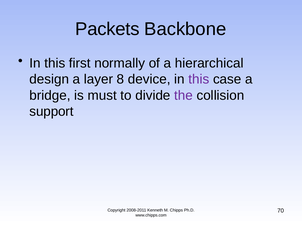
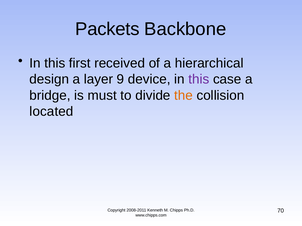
normally: normally -> received (120, 63)
8: 8 -> 9 (120, 79)
the colour: purple -> orange (184, 96)
support: support -> located (51, 112)
